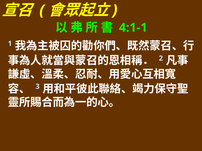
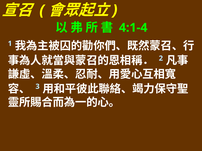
4:1-1: 4:1-1 -> 4:1-4 (133, 28)
